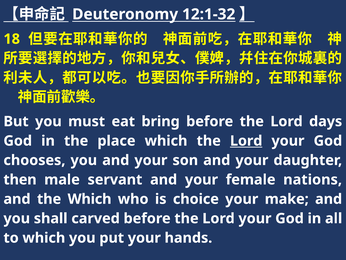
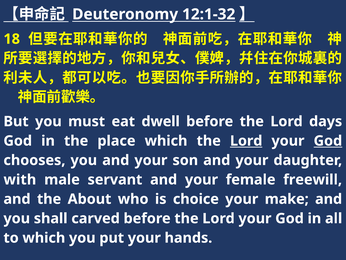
bring: bring -> dwell (161, 121)
God underline: none -> present (328, 141)
then: then -> with (20, 179)
nations: nations -> freewill (313, 179)
the Which: Which -> About (89, 199)
